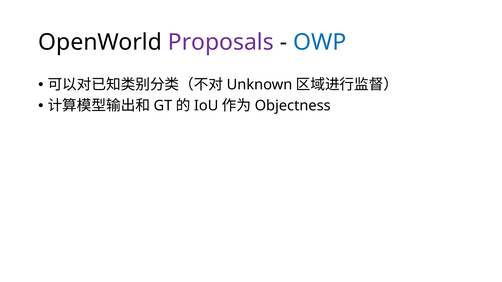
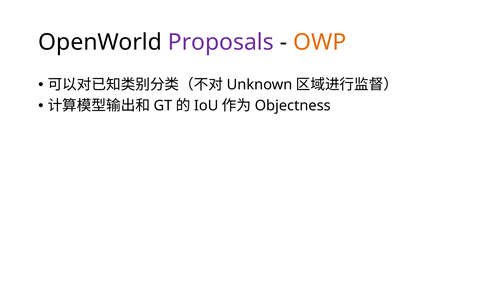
OWP colour: blue -> orange (320, 42)
